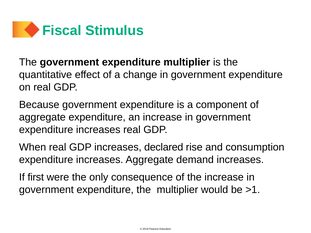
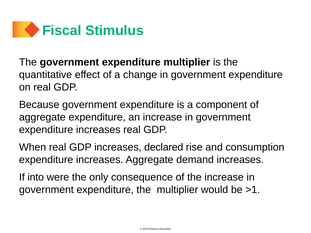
first: first -> into (36, 177)
